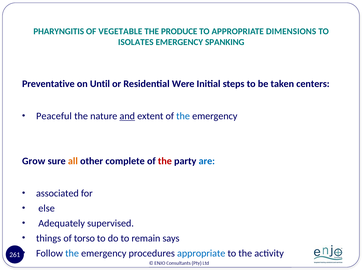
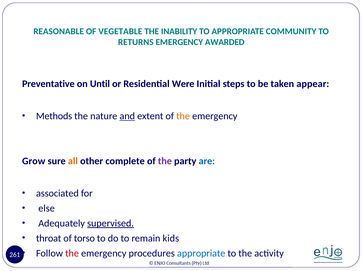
PHARYNGITIS: PHARYNGITIS -> REASONABLE (59, 31)
PRODUCE: PRODUCE -> INABILITY (179, 31)
DIMENSIONS: DIMENSIONS -> COMMUNITY (291, 31)
ISOLATES: ISOLATES -> RETURNS (136, 42)
SPANKING: SPANKING -> AWARDED (225, 42)
centers: centers -> appear (313, 84)
Peaceful: Peaceful -> Methods (54, 116)
the colour: blue -> orange (183, 116)
the colour: red -> purple (165, 161)
supervised underline: none -> present (111, 224)
things: things -> throat (49, 239)
says: says -> kids (171, 239)
the colour: blue -> red (72, 254)
